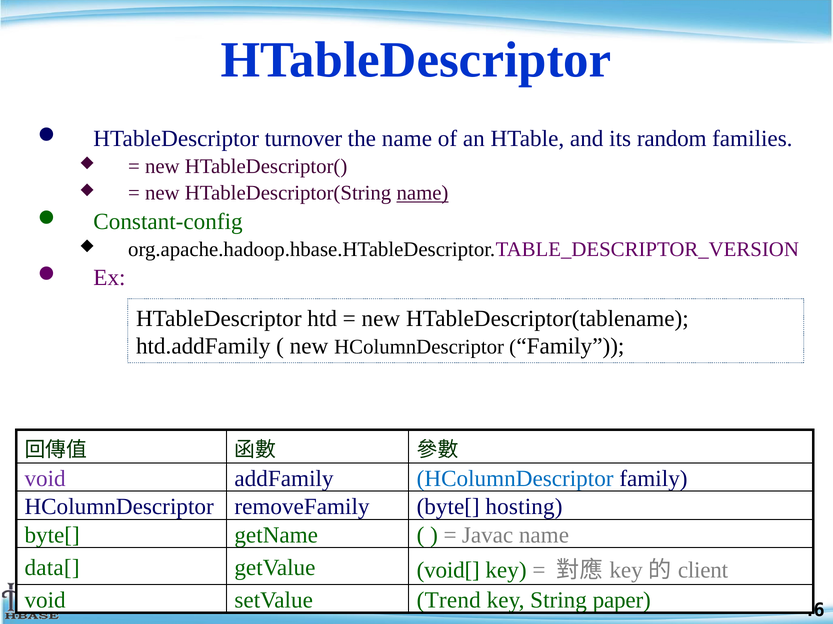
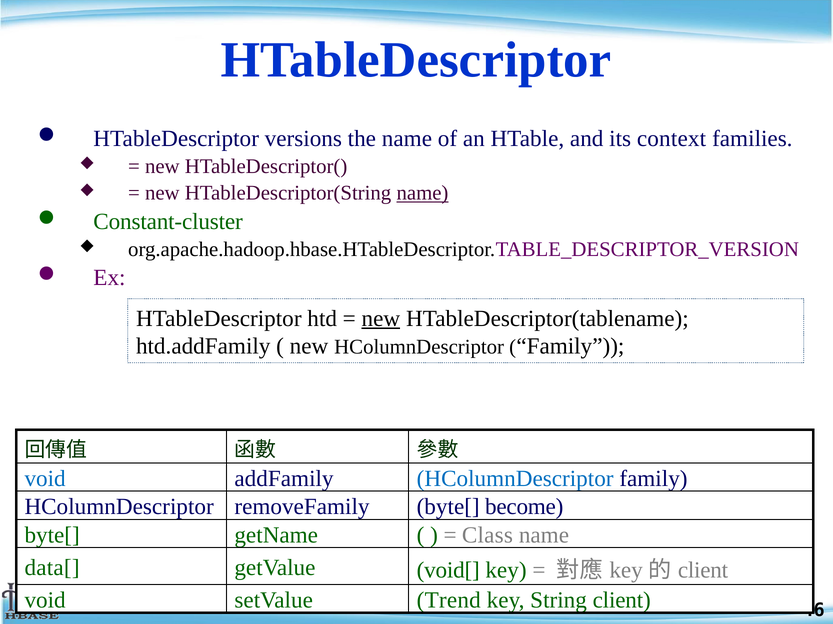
turnover: turnover -> versions (303, 139)
random: random -> context (672, 139)
Constant-config: Constant-config -> Constant-cluster (168, 222)
new underline: none -> present (381, 319)
void colour: purple -> blue (45, 479)
hosting: hosting -> become (524, 507)
Javac: Javac -> Class (487, 536)
String paper: paper -> client (622, 601)
